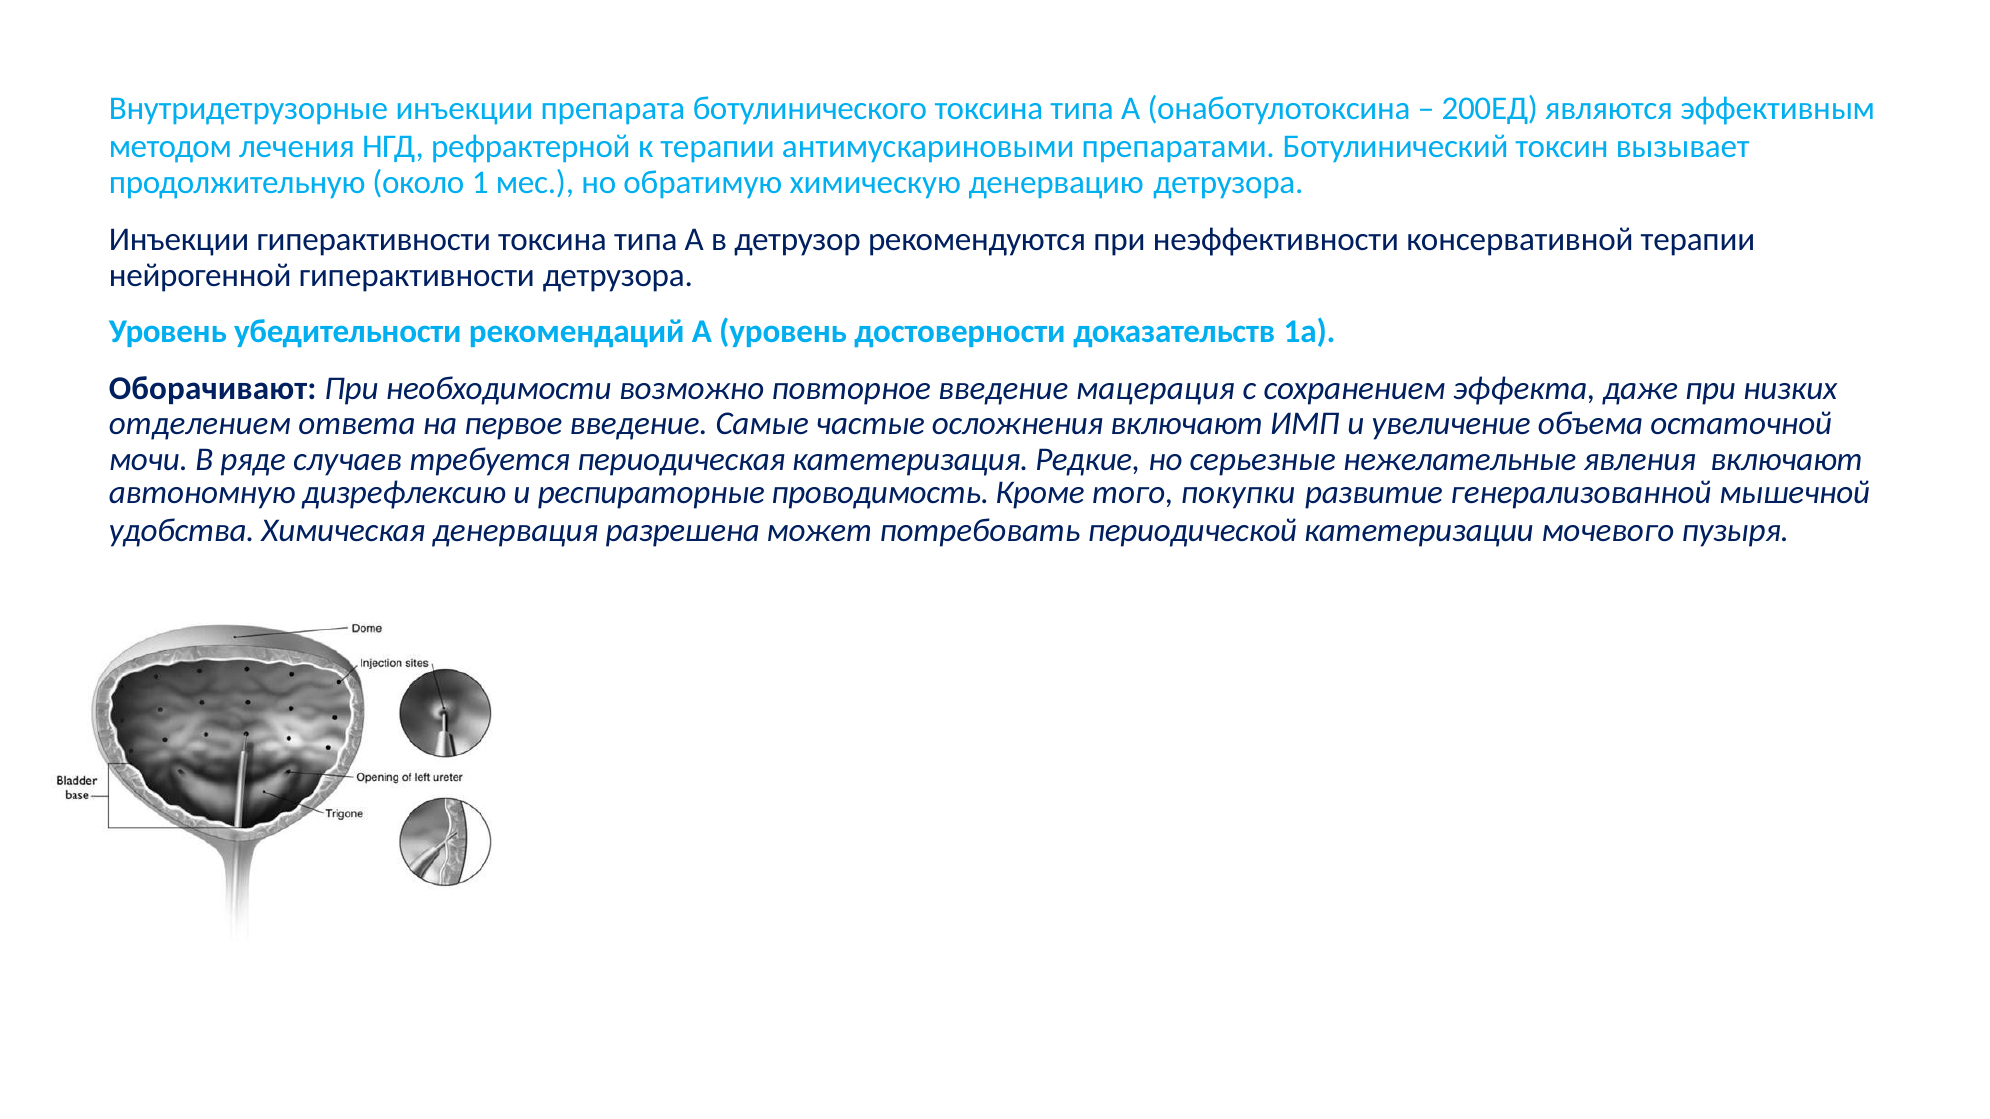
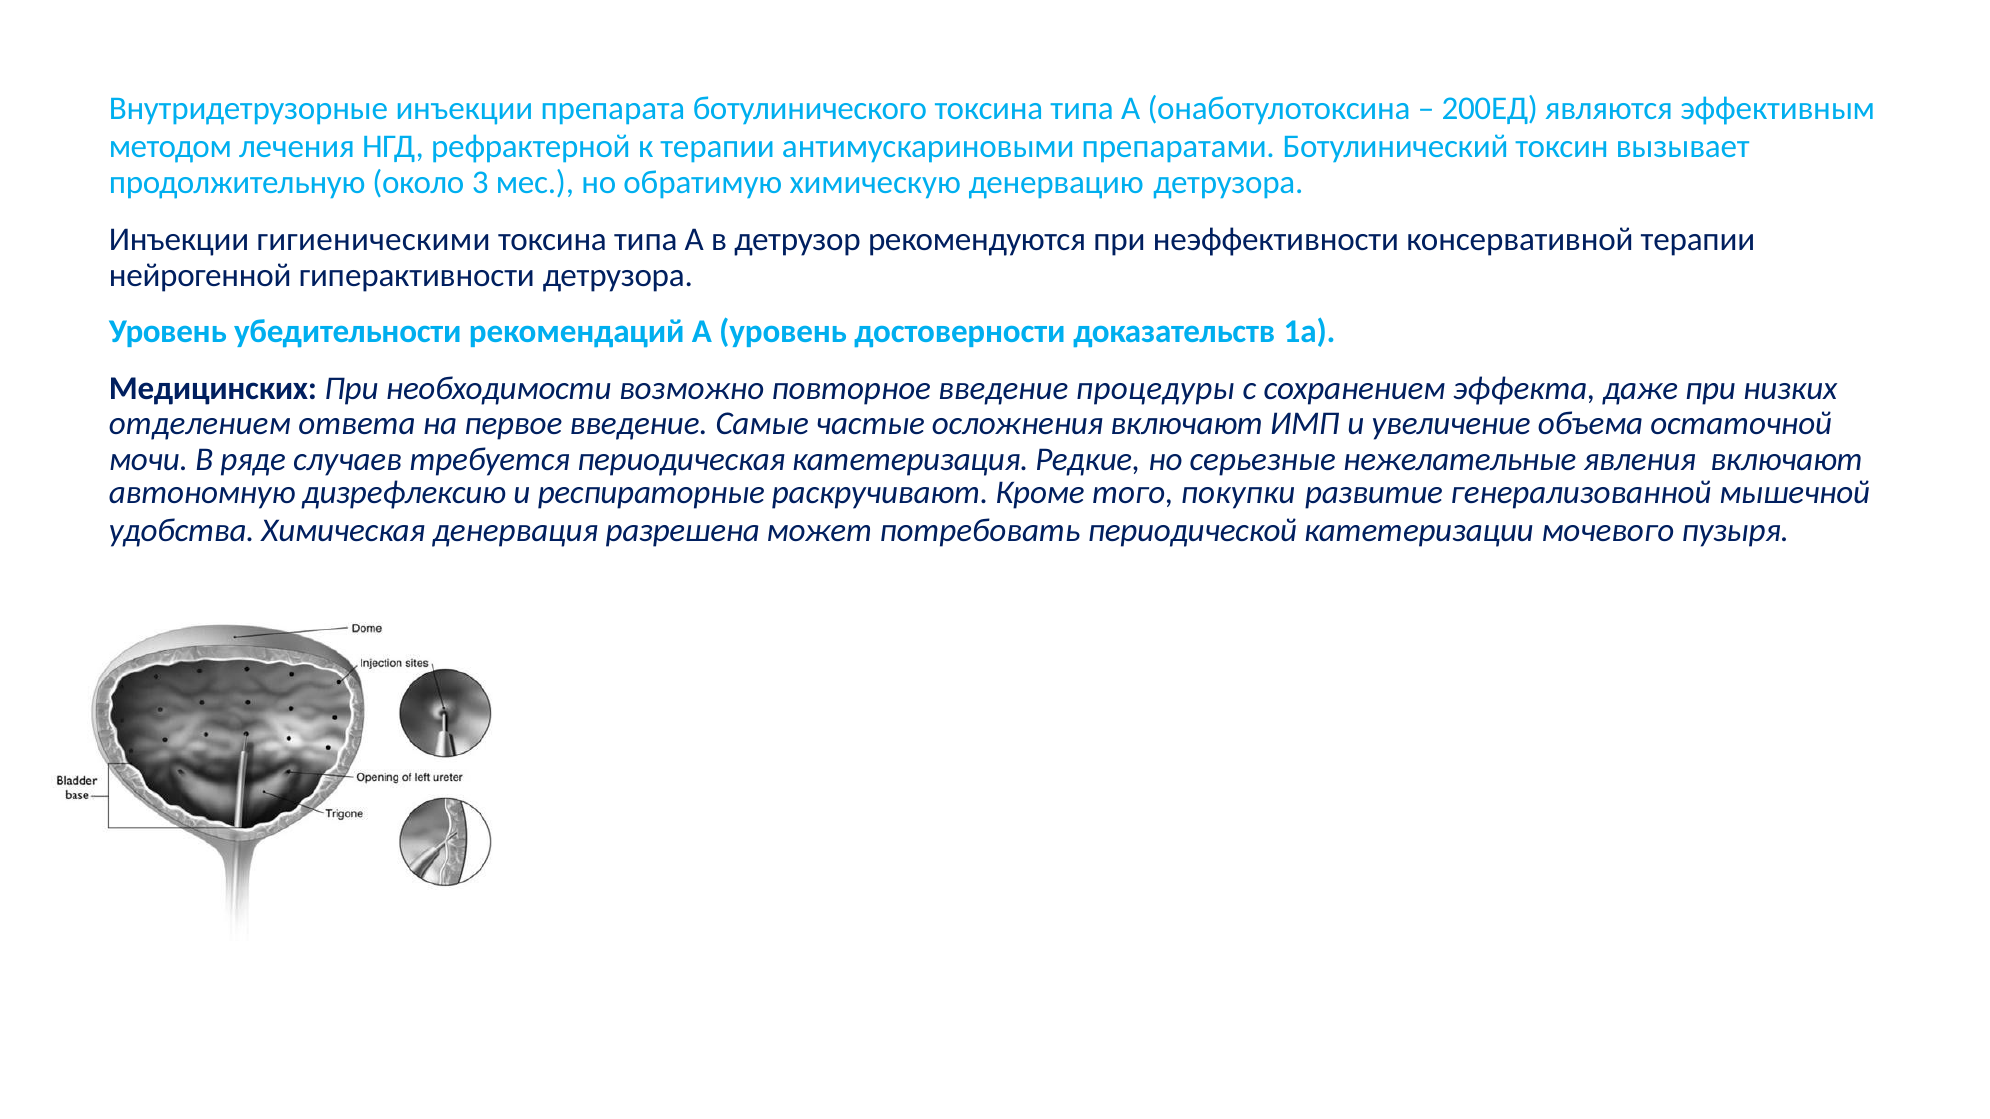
1: 1 -> 3 (480, 183)
Инъекции гиперактивности: гиперактивности -> гигиеническими (374, 239)
Оборачивают: Оборачивают -> Медицинских (213, 388)
мацерация: мацерация -> процедуры (1155, 388)
проводимость: проводимость -> раскручивают (880, 493)
